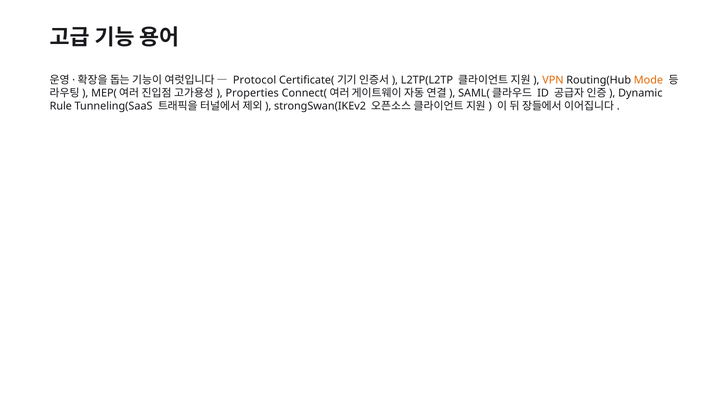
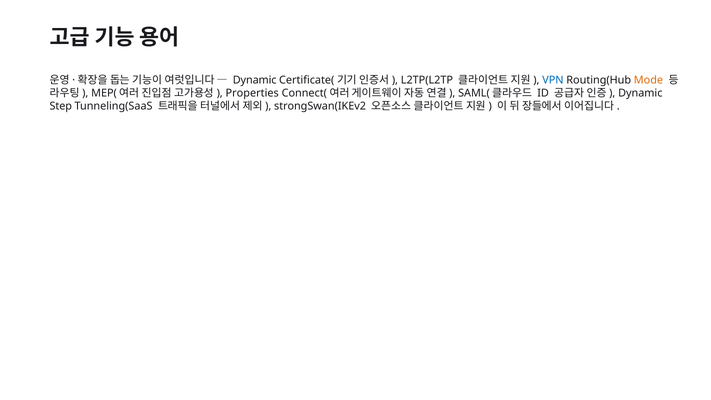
Protocol: Protocol -> Dynamic (255, 80)
VPN colour: orange -> blue (553, 80)
Rule: Rule -> Step (61, 106)
